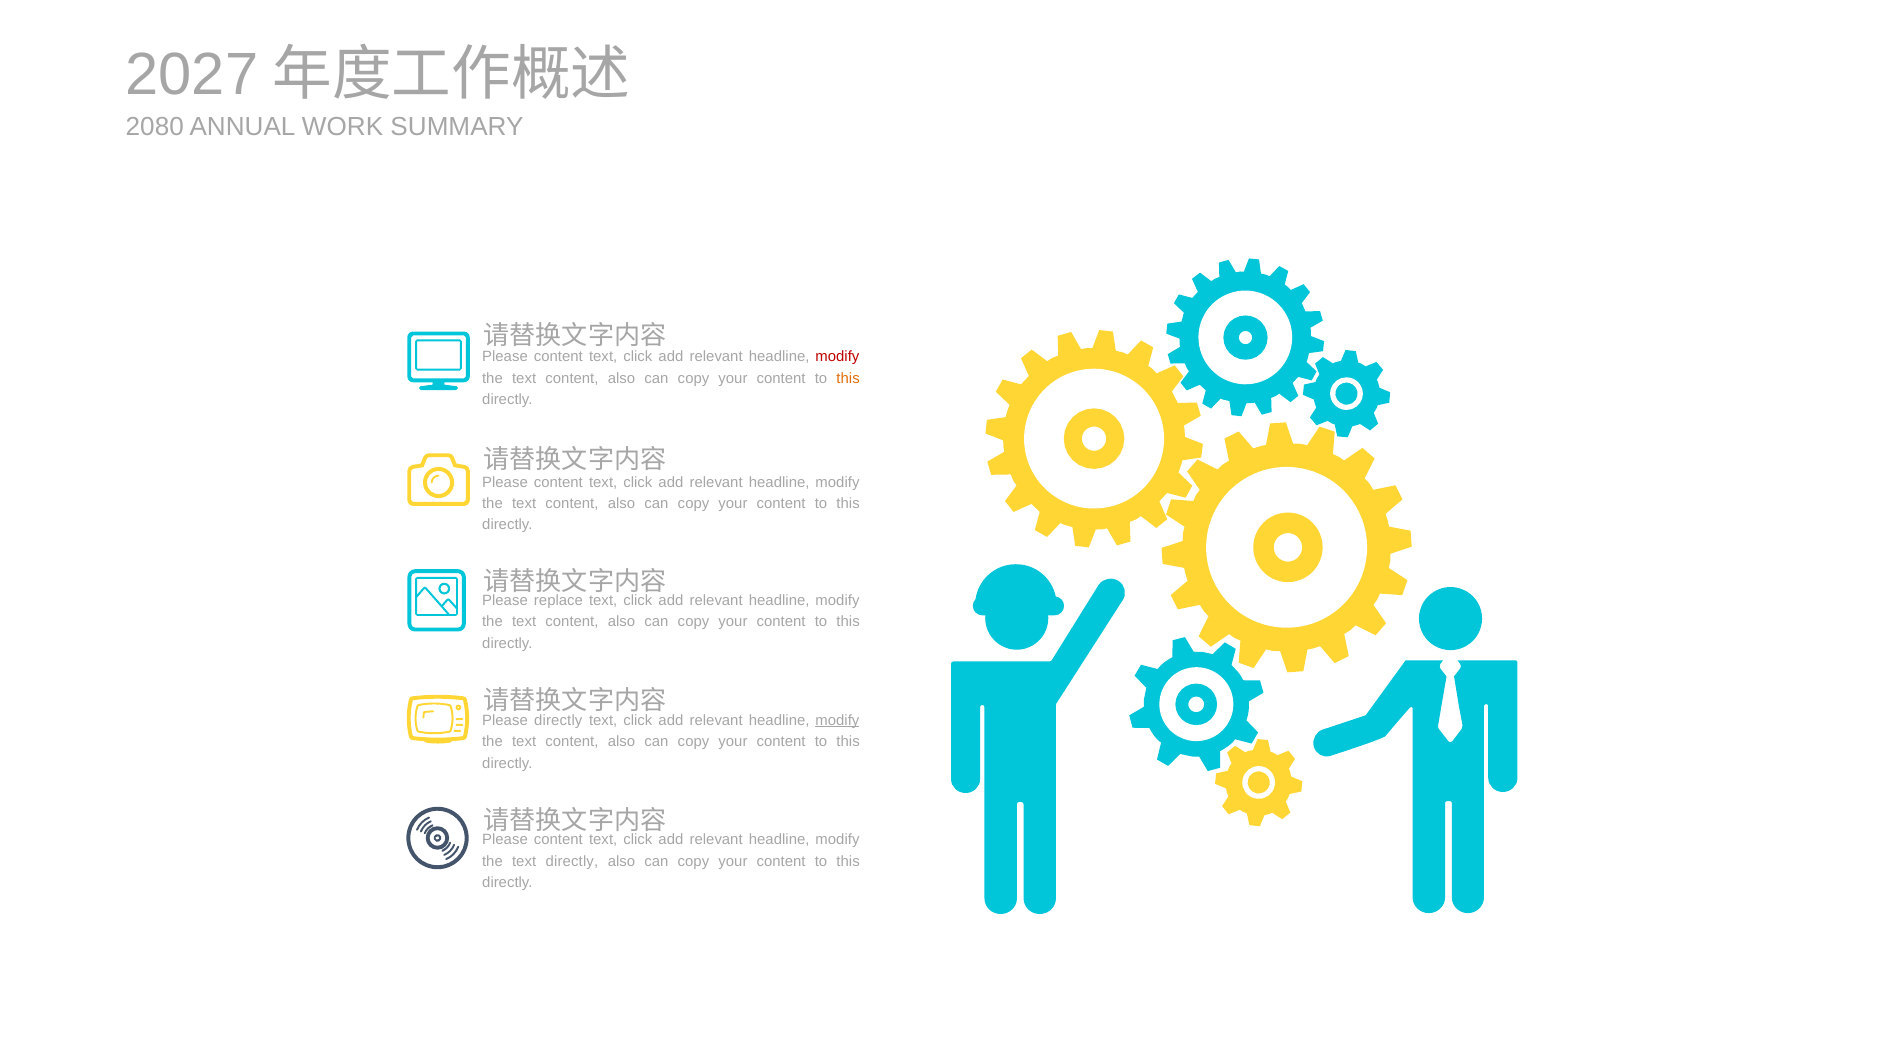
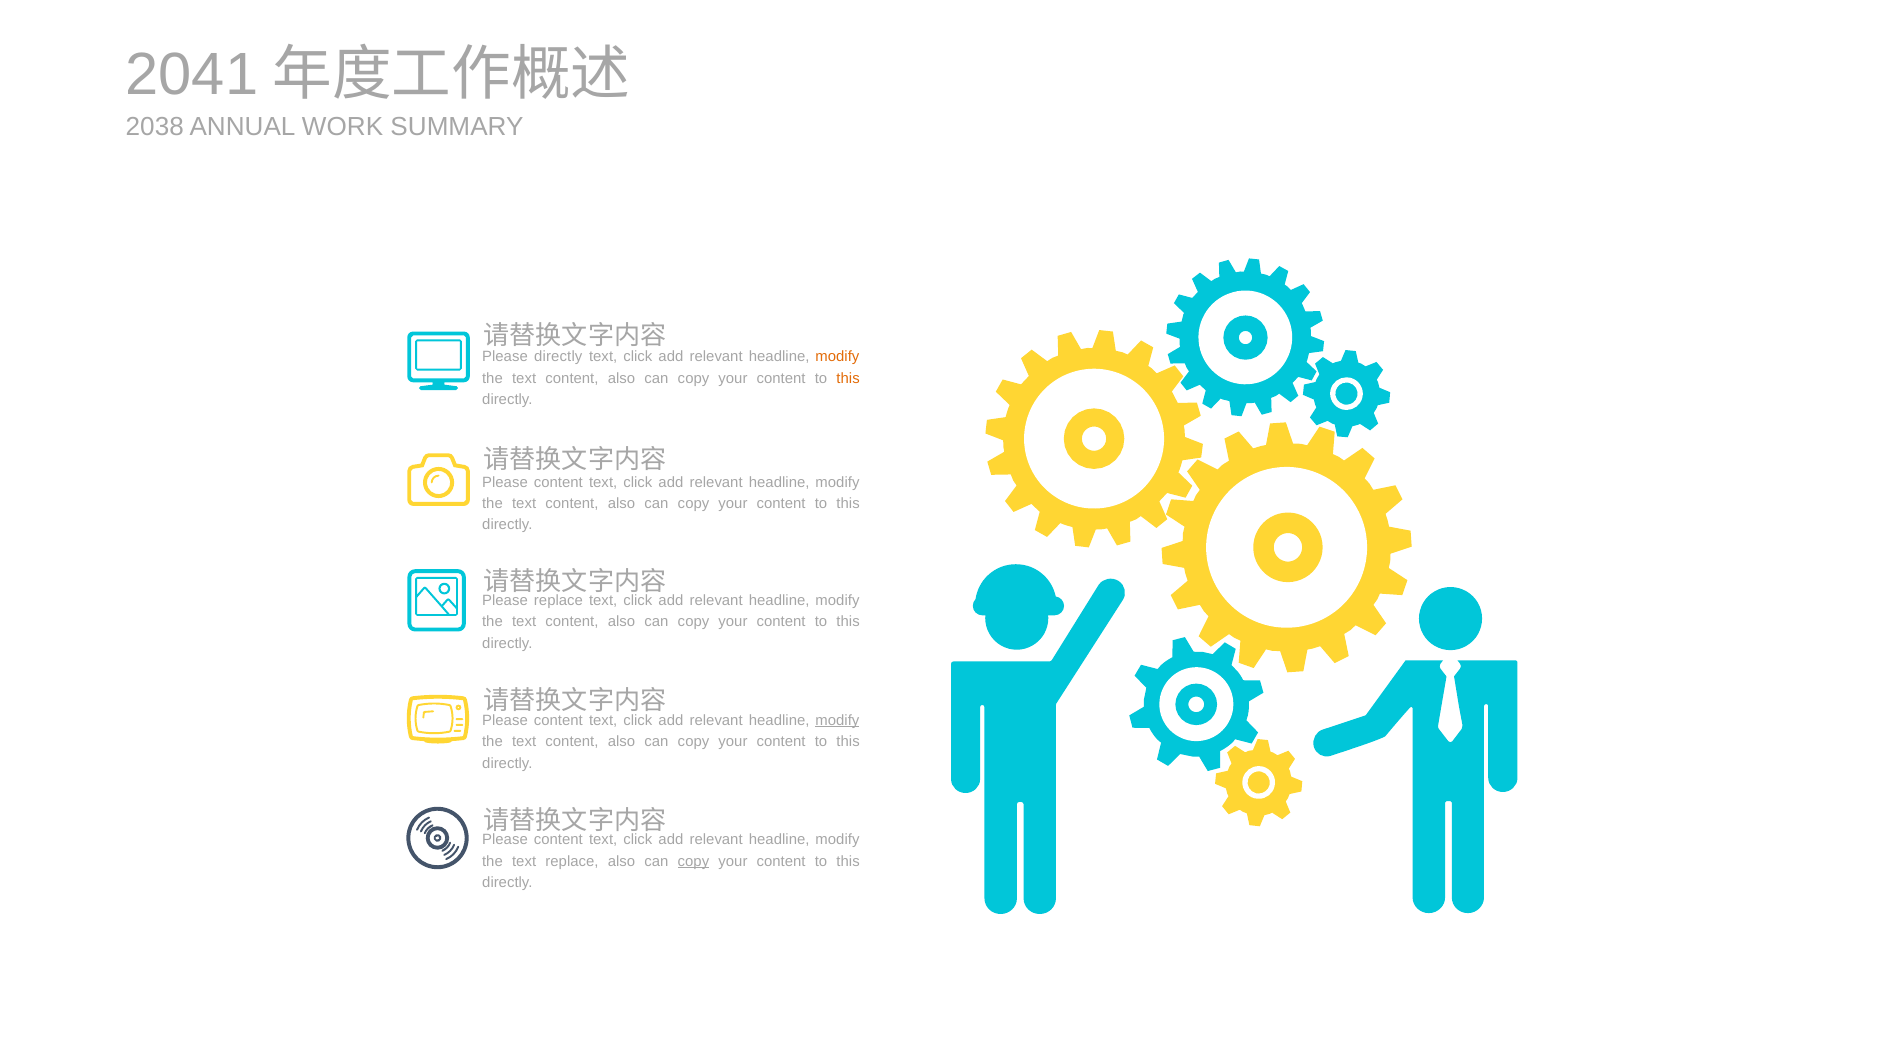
2027: 2027 -> 2041 (192, 74)
2080: 2080 -> 2038 (155, 127)
content: content -> directly (558, 357)
modify colour: red -> orange (837, 357)
directly: directly -> content (558, 720)
text directly: directly -> replace (572, 861)
copy underline: none -> present (693, 861)
